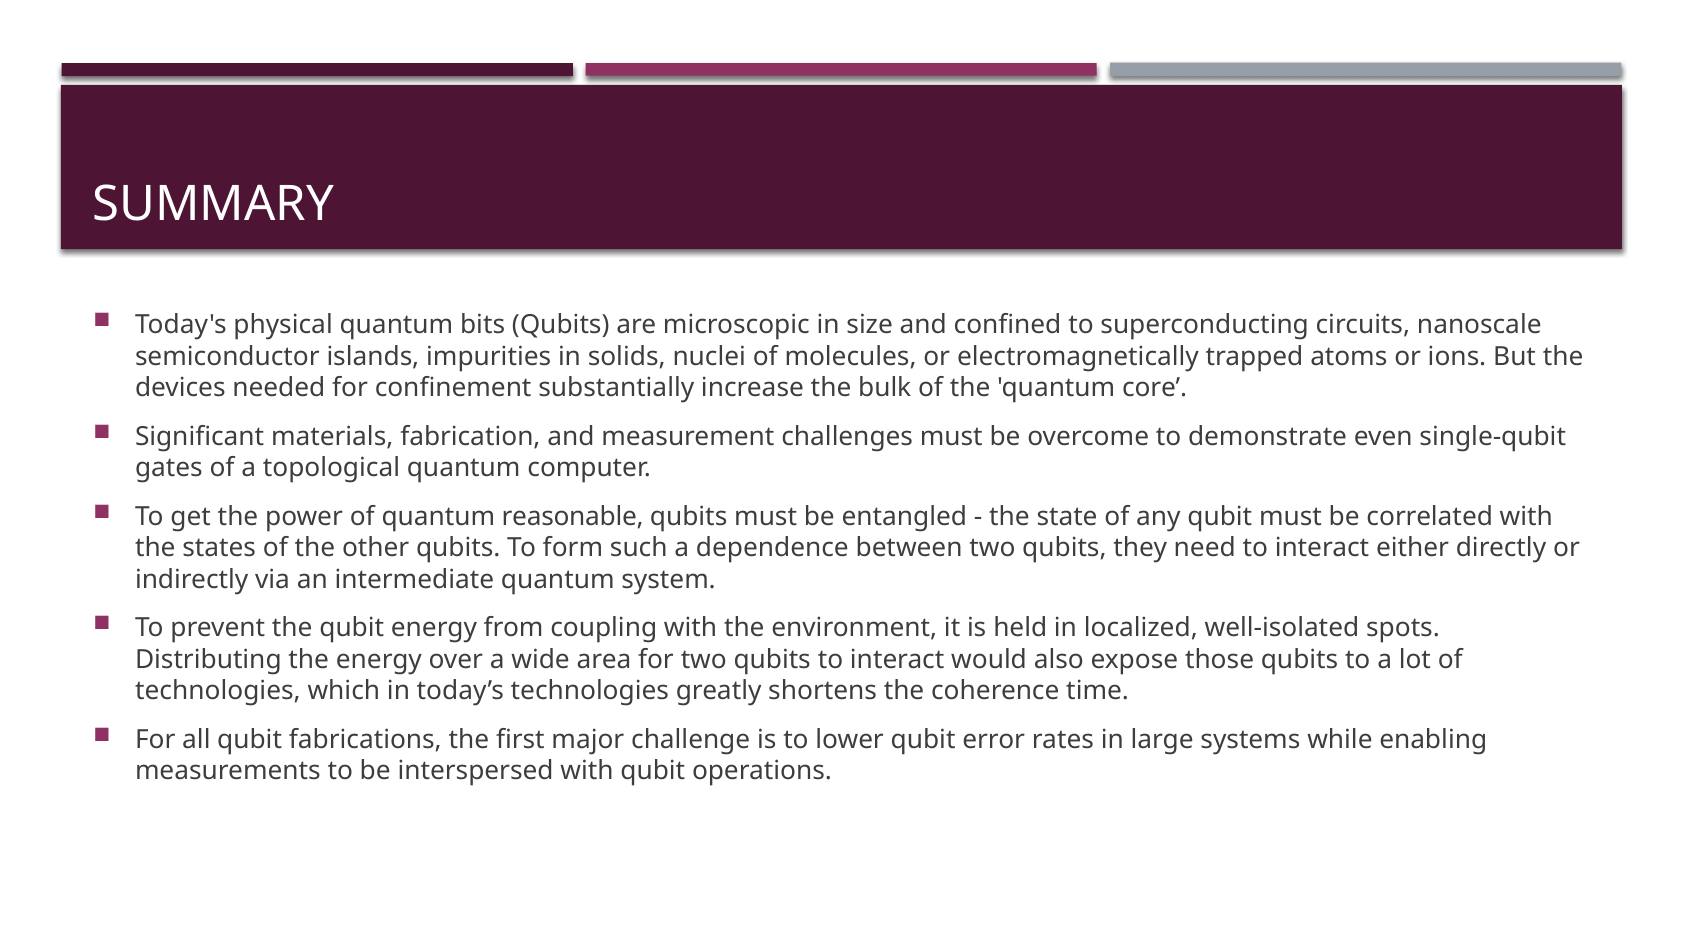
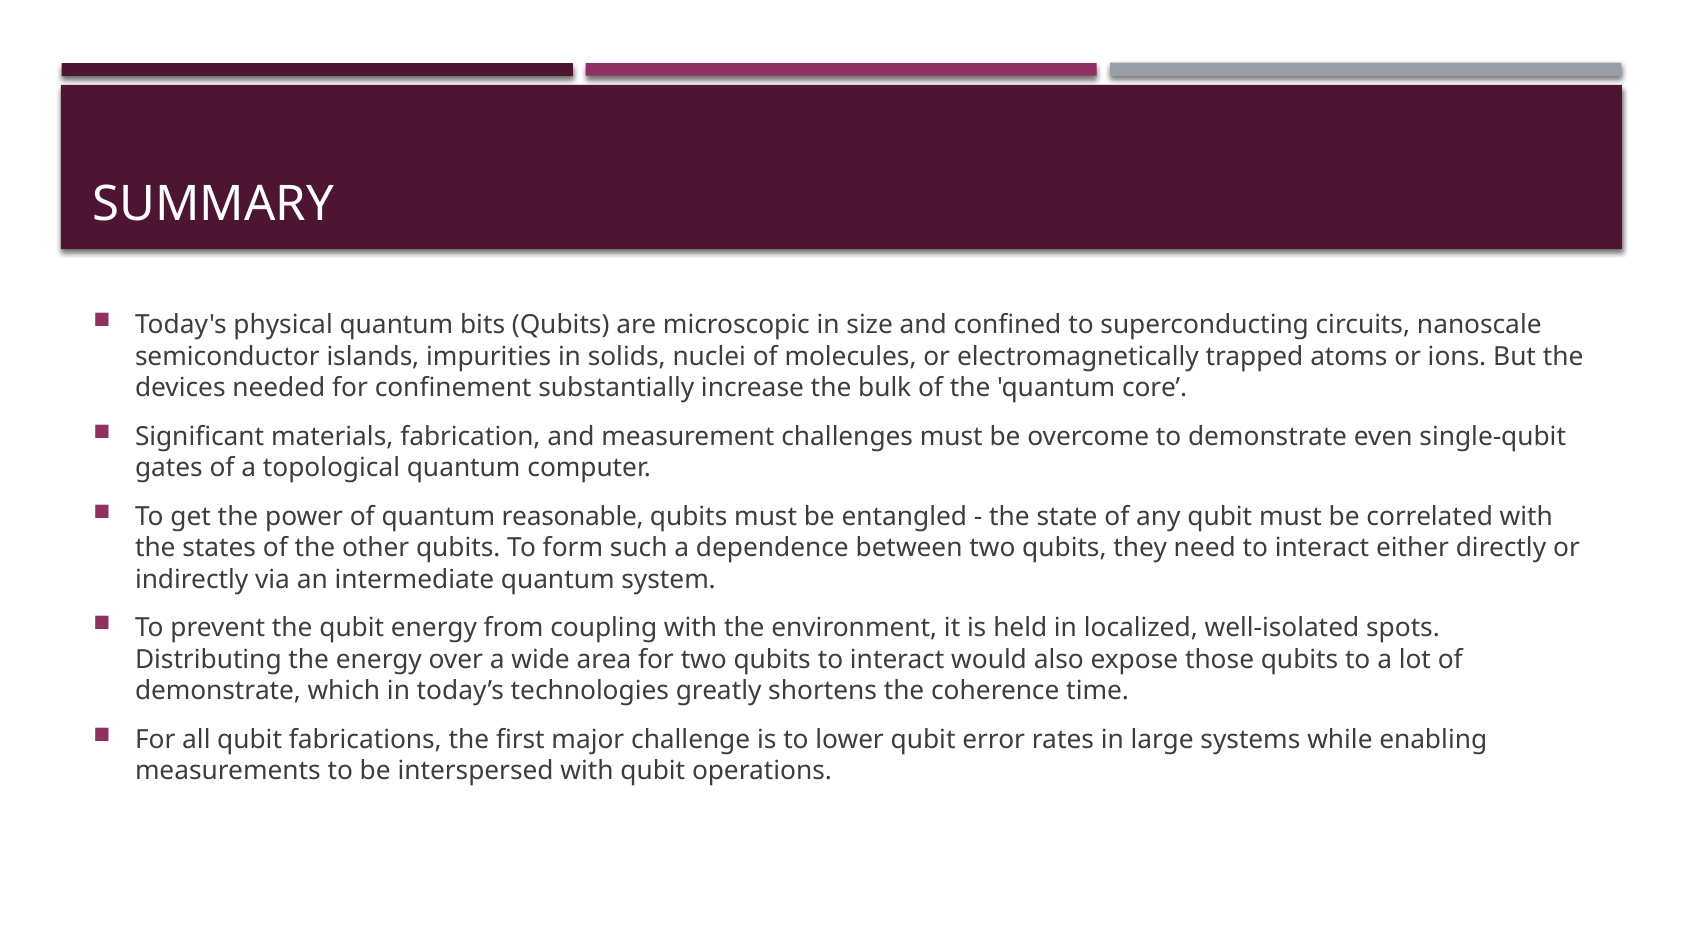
technologies: technologies -> demonstrate (218, 691)
